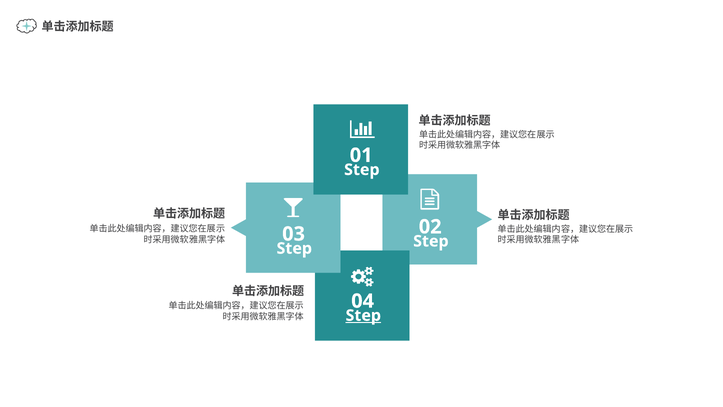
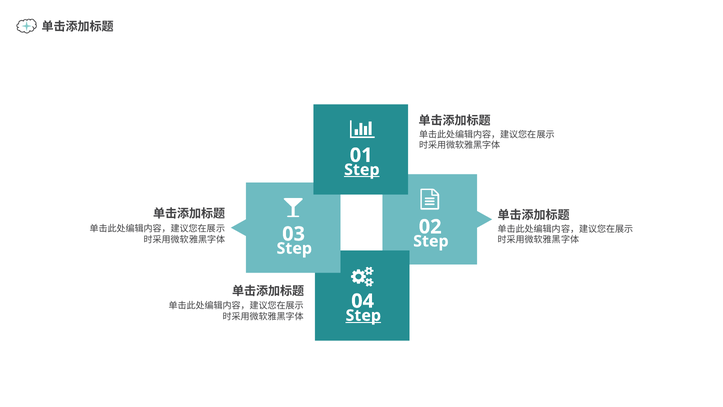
Step underline: none -> present (362, 170)
